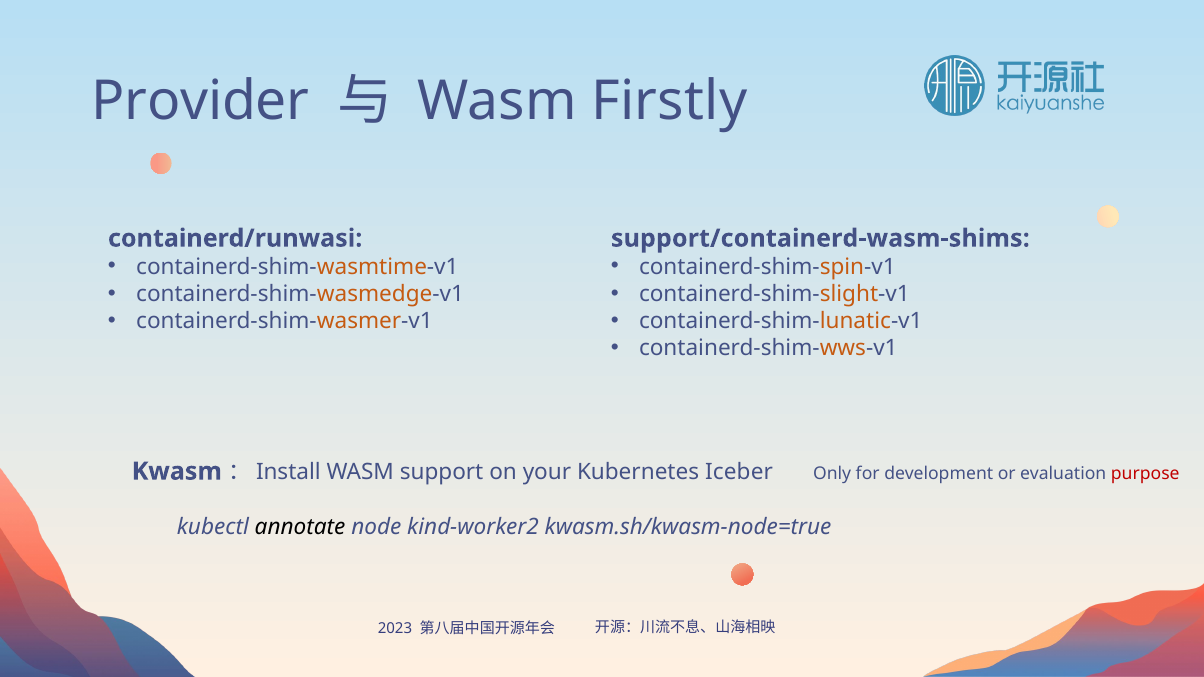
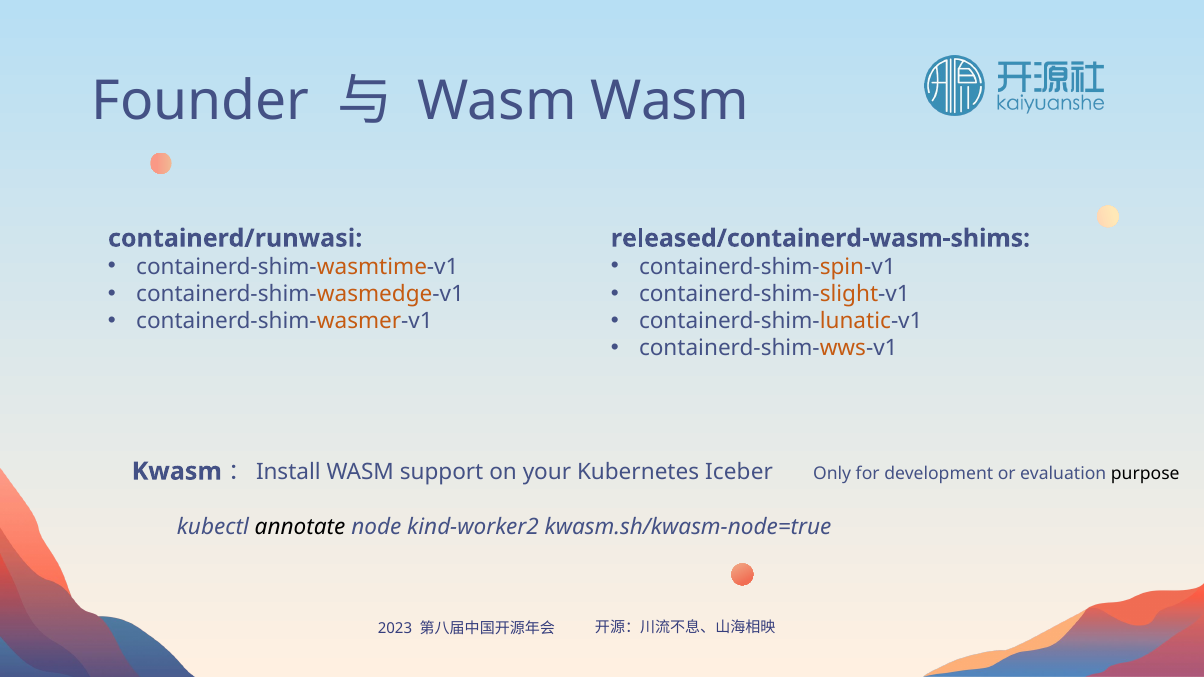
Provider: Provider -> Founder (201, 101)
Wasm Firstly: Firstly -> Wasm (670, 101)
support/containerd-wasm-shims: support/containerd-wasm-shims -> released/containerd-wasm-shims (820, 238)
purpose colour: red -> black (1145, 474)
